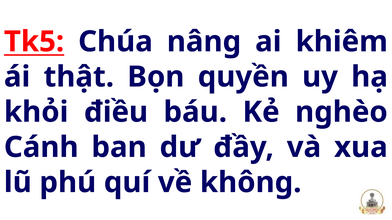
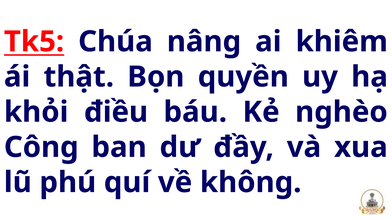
Cánh: Cánh -> Công (41, 148)
